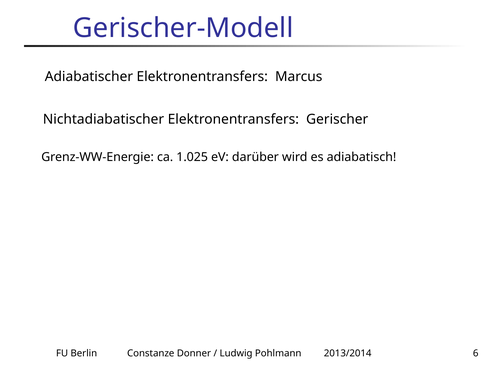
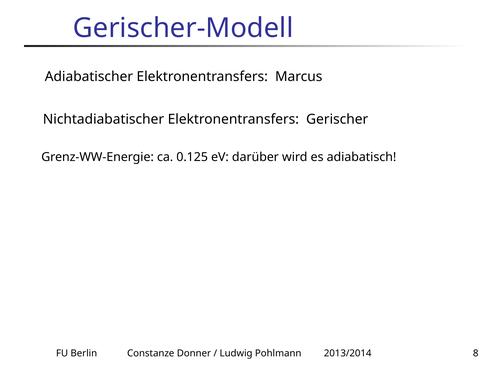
1.025: 1.025 -> 0.125 (192, 157)
6: 6 -> 8 (476, 353)
